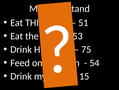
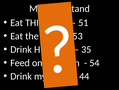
75: 75 -> 35 (86, 49)
15: 15 -> 44 (84, 76)
